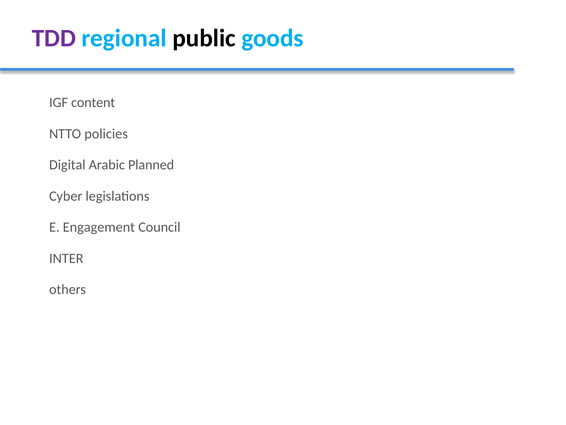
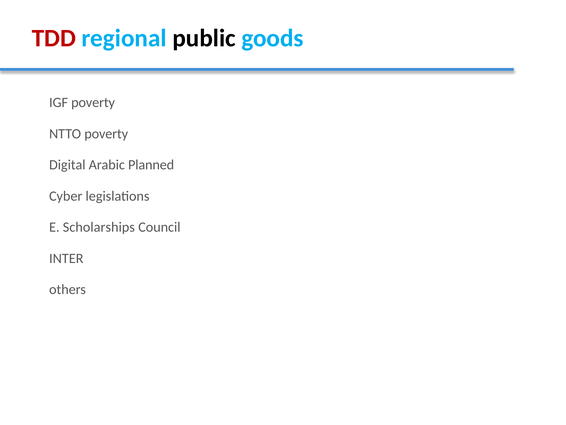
TDD colour: purple -> red (54, 38)
IGF content: content -> poverty (93, 102)
NTTO policies: policies -> poverty (106, 134)
Engagement: Engagement -> Scholarships (99, 227)
